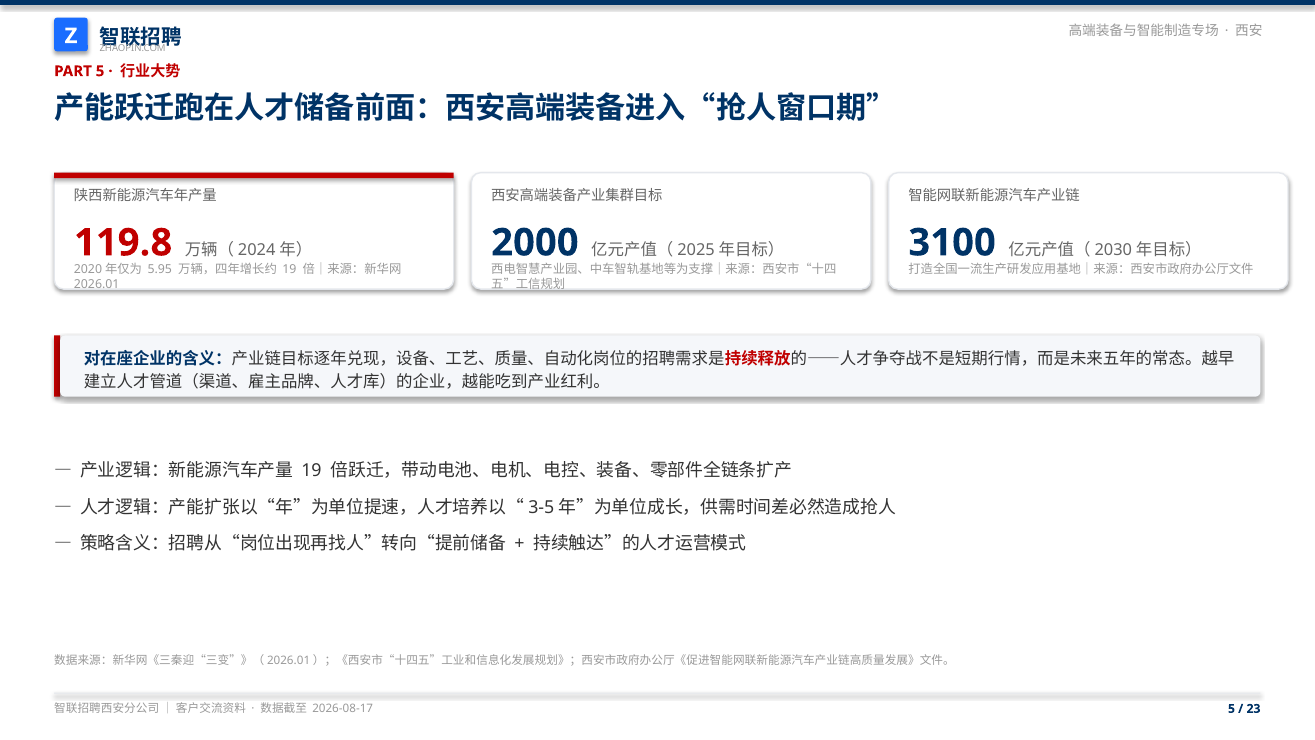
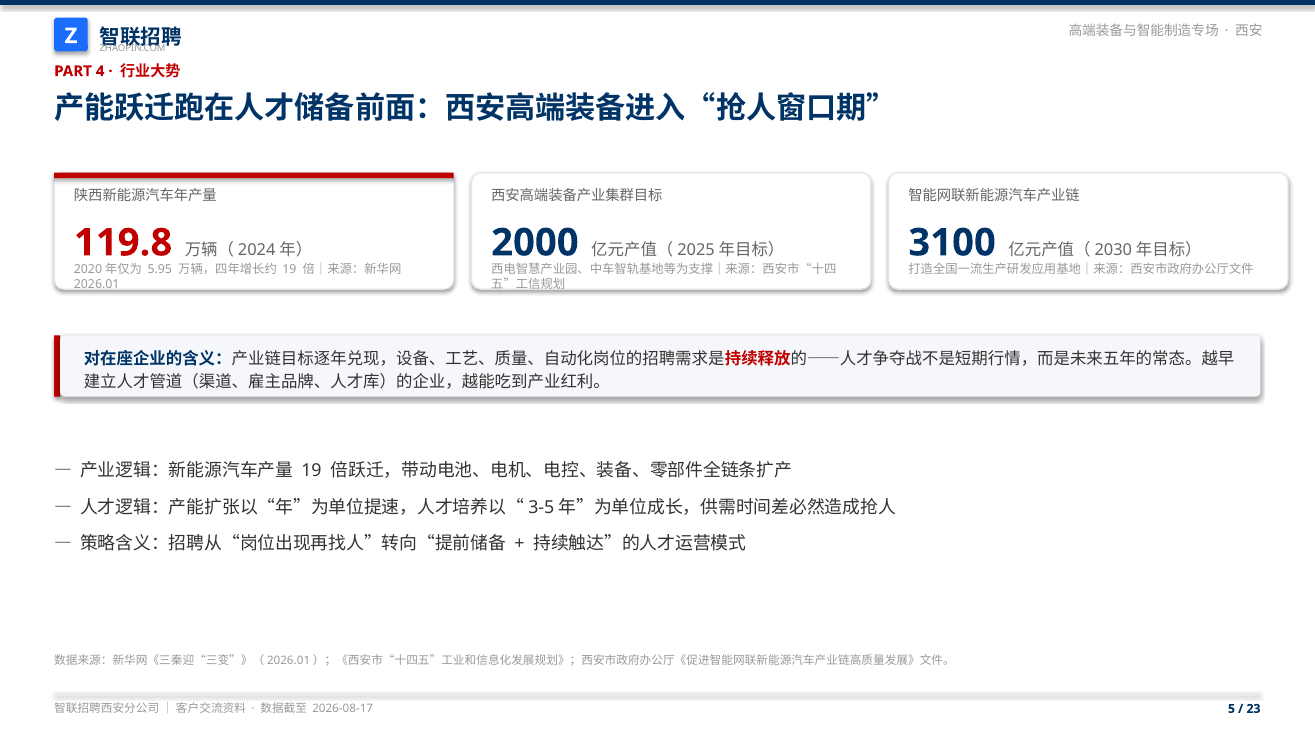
PART 5: 5 -> 4 (100, 71)
